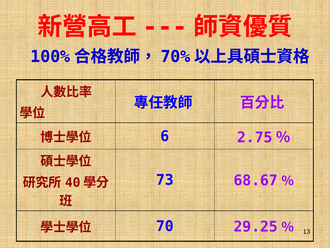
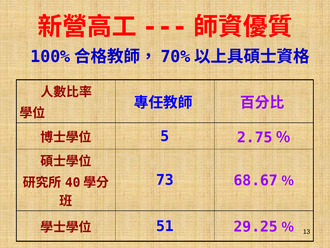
6: 6 -> 5 (165, 136)
70: 70 -> 51 (165, 226)
